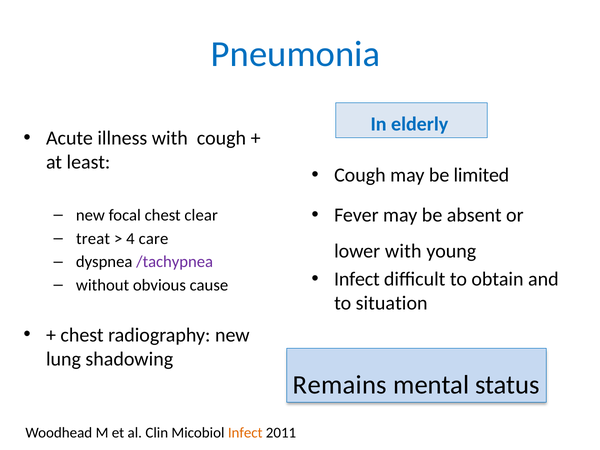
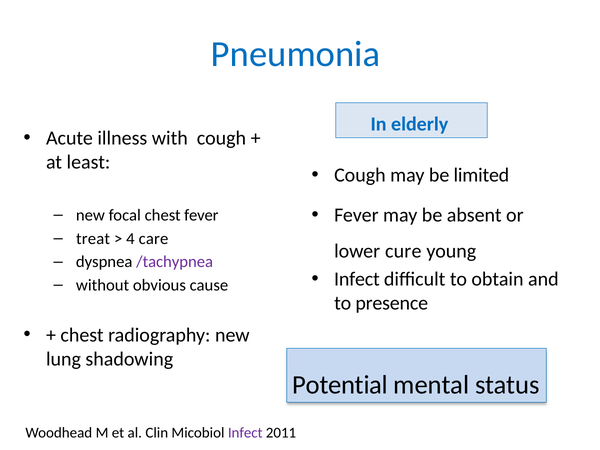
chest clear: clear -> fever (201, 215)
lower with: with -> cure (403, 251)
situation: situation -> presence (392, 303)
Remains: Remains -> Potential (340, 385)
Infect colour: orange -> purple (245, 433)
